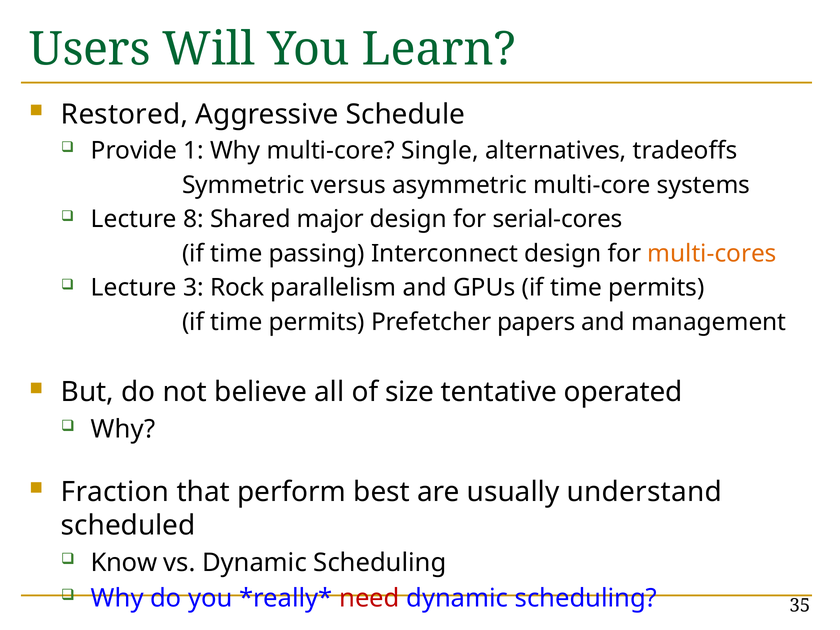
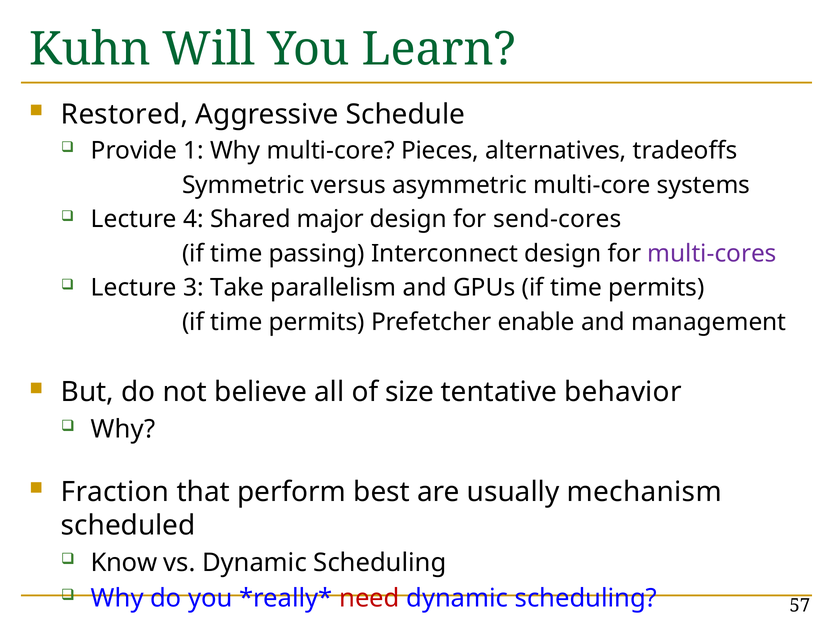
Users: Users -> Kuhn (90, 49)
Single: Single -> Pieces (440, 151)
8: 8 -> 4 (193, 219)
serial-cores: serial-cores -> send-cores (557, 219)
multi-cores colour: orange -> purple (712, 254)
Rock: Rock -> Take (237, 288)
papers: papers -> enable (536, 322)
operated: operated -> behavior (623, 392)
understand: understand -> mechanism (644, 492)
35: 35 -> 57 (800, 605)
